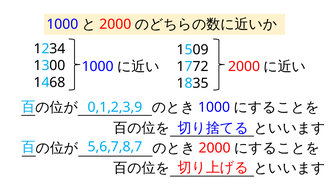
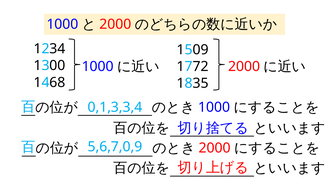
0,1,2,3,9: 0,1,2,3,9 -> 0,1,3,3,4 (115, 107)
5,6,7,8,7: 5,6,7,8,7 -> 5,6,7,0,9 (115, 147)
